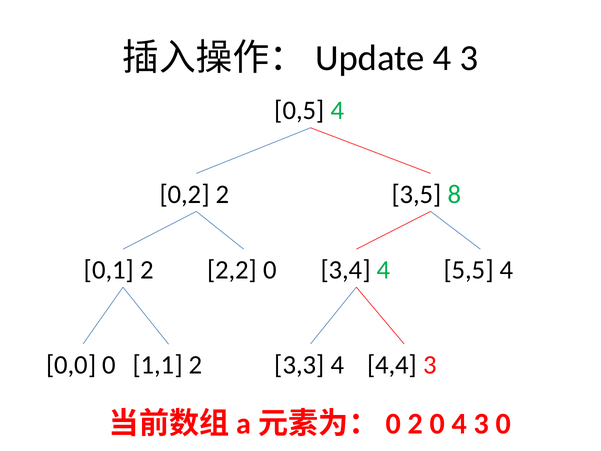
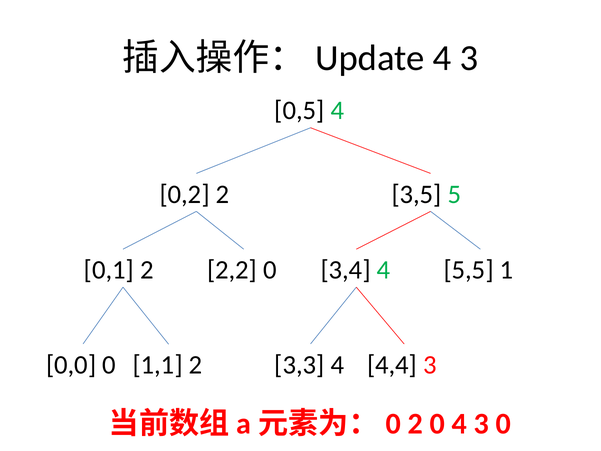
8: 8 -> 5 (455, 194)
5,5 4: 4 -> 1 (507, 270)
